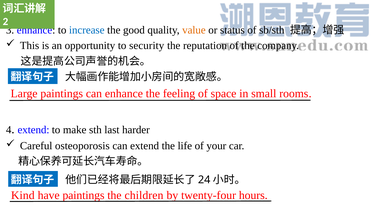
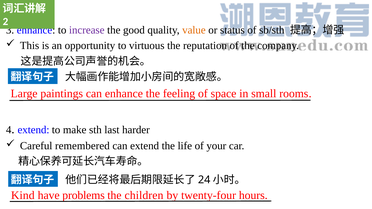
increase colour: blue -> purple (87, 30)
security: security -> virtuous (147, 46)
osteoporosis: osteoporosis -> remembered (82, 146)
have paintings: paintings -> problems (84, 195)
